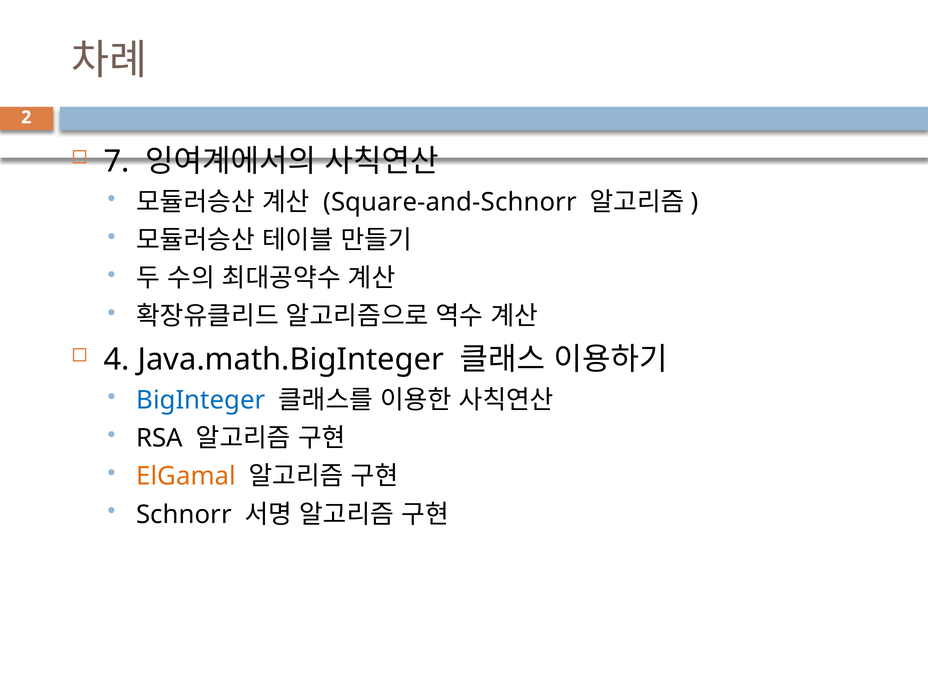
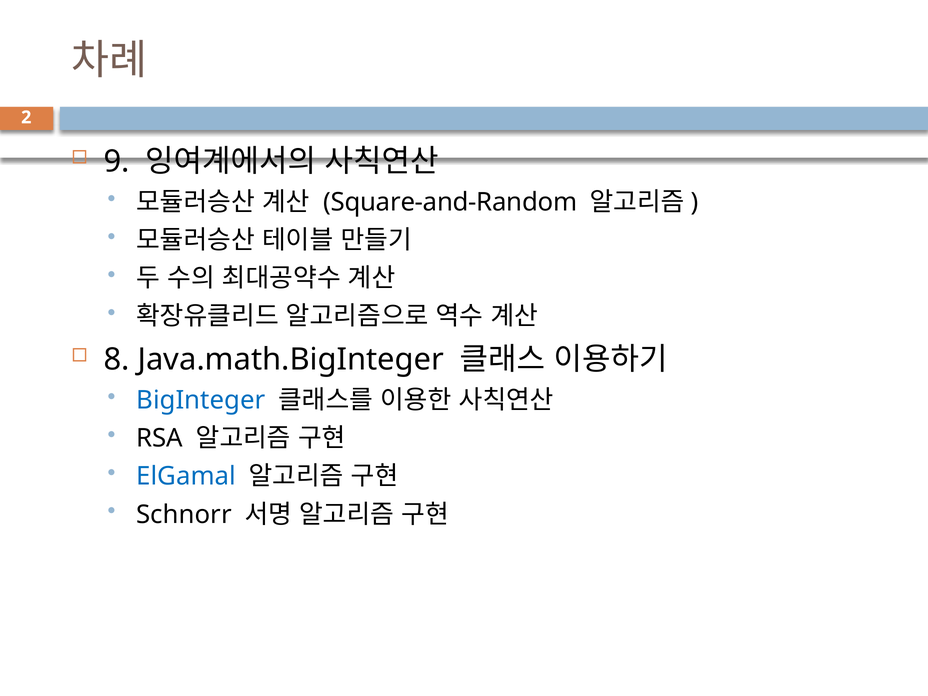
7: 7 -> 9 (117, 161)
Square-and-Schnorr: Square-and-Schnorr -> Square-and-Random (450, 202)
4: 4 -> 8 (117, 360)
ElGamal colour: orange -> blue (186, 476)
